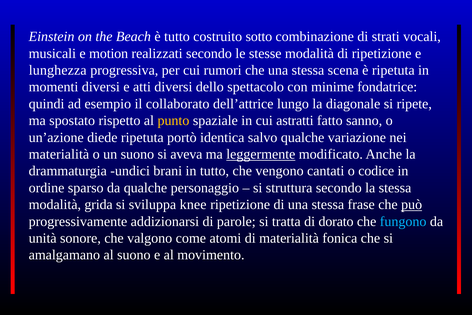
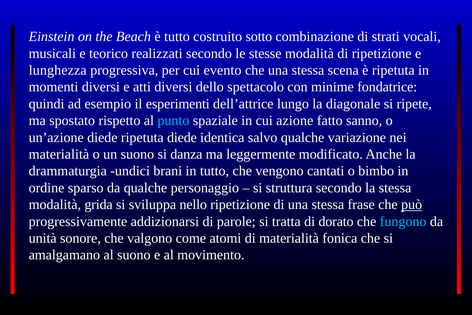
motion: motion -> teorico (109, 53)
rumori: rumori -> evento (223, 70)
collaborato: collaborato -> esperimenti (178, 104)
punto colour: yellow -> light blue (173, 121)
astratti: astratti -> azione (295, 121)
ripetuta portò: portò -> diede (182, 137)
aveva: aveva -> danza (186, 154)
leggermente underline: present -> none (261, 154)
codice: codice -> bimbo (376, 171)
knee: knee -> nello (193, 204)
